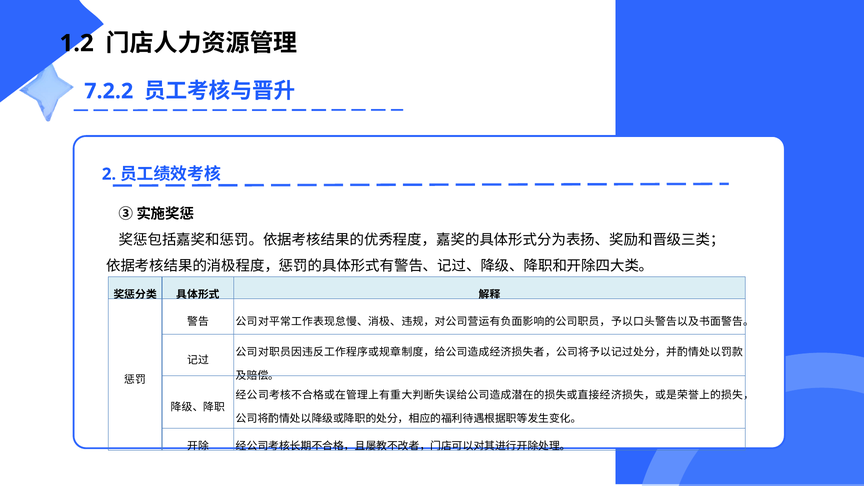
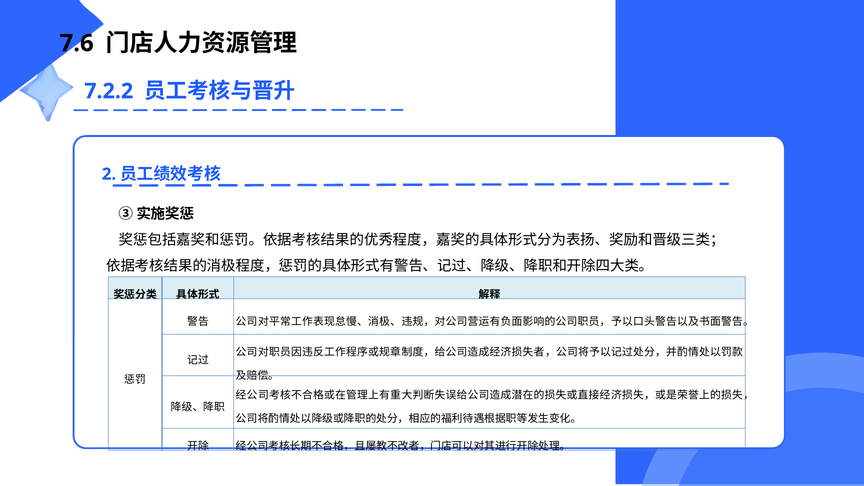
1.2: 1.2 -> 7.6 (77, 43)
